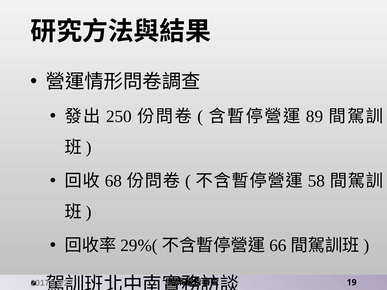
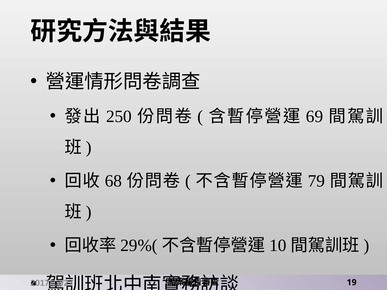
89: 89 -> 69 (315, 117)
58: 58 -> 79 (316, 181)
66: 66 -> 10 (278, 246)
